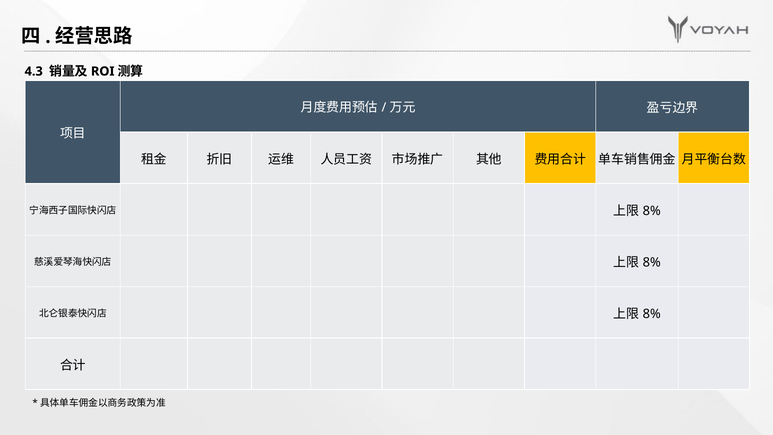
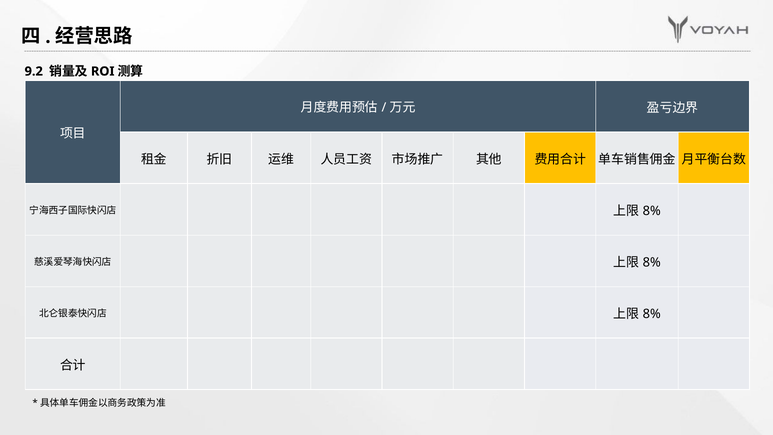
4.3: 4.3 -> 9.2 (34, 71)
